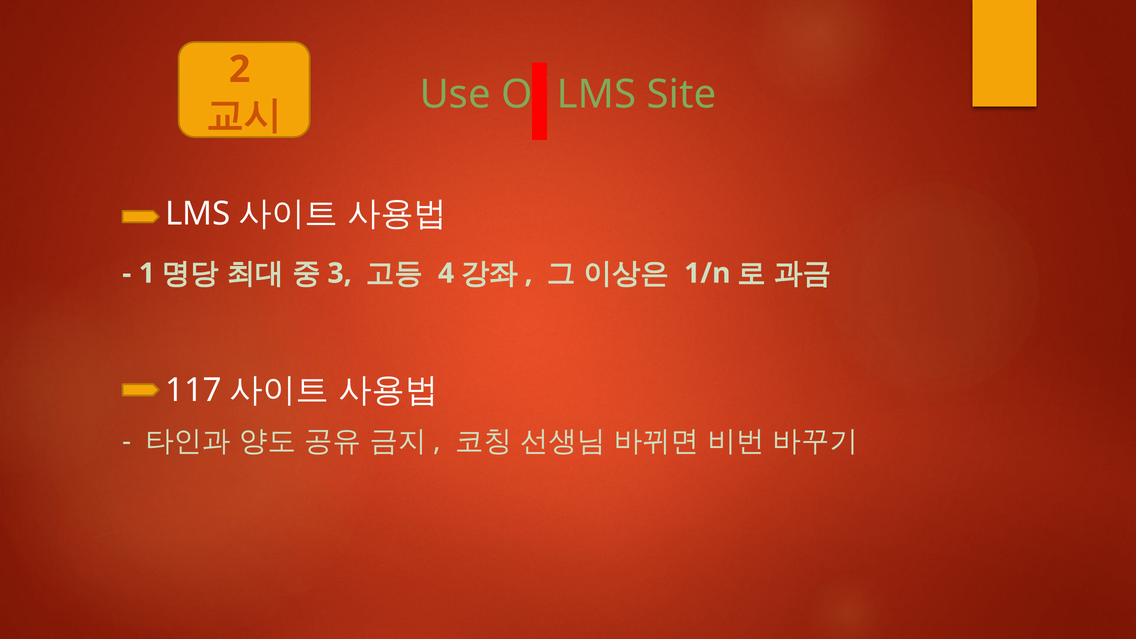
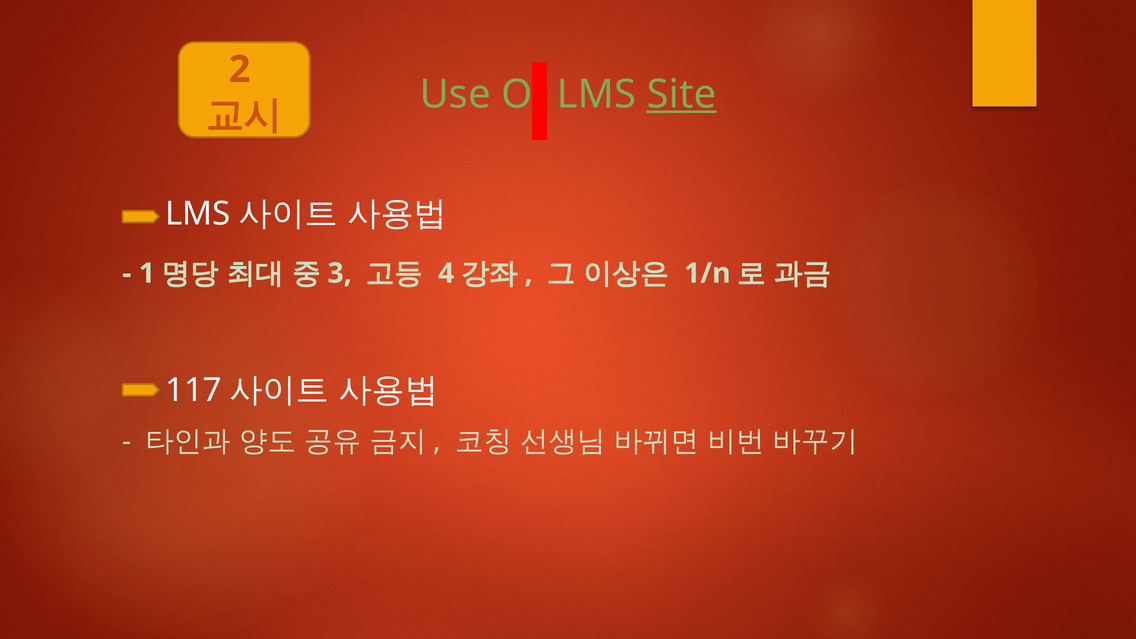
Site underline: none -> present (681, 95)
